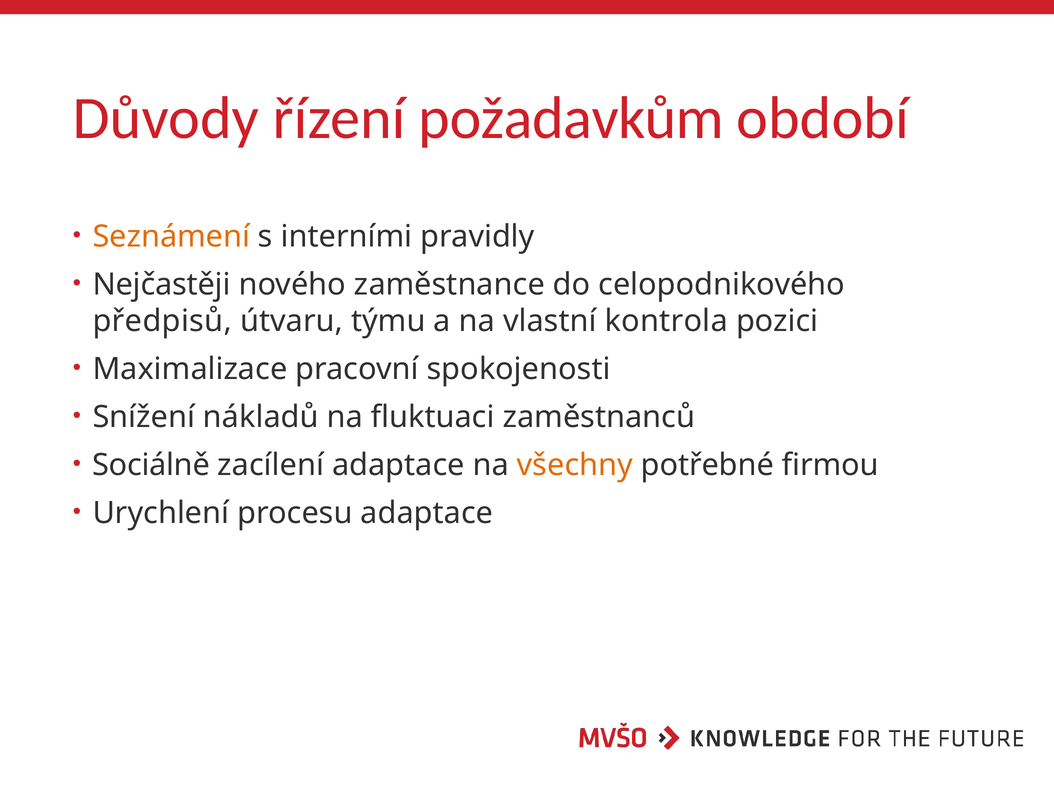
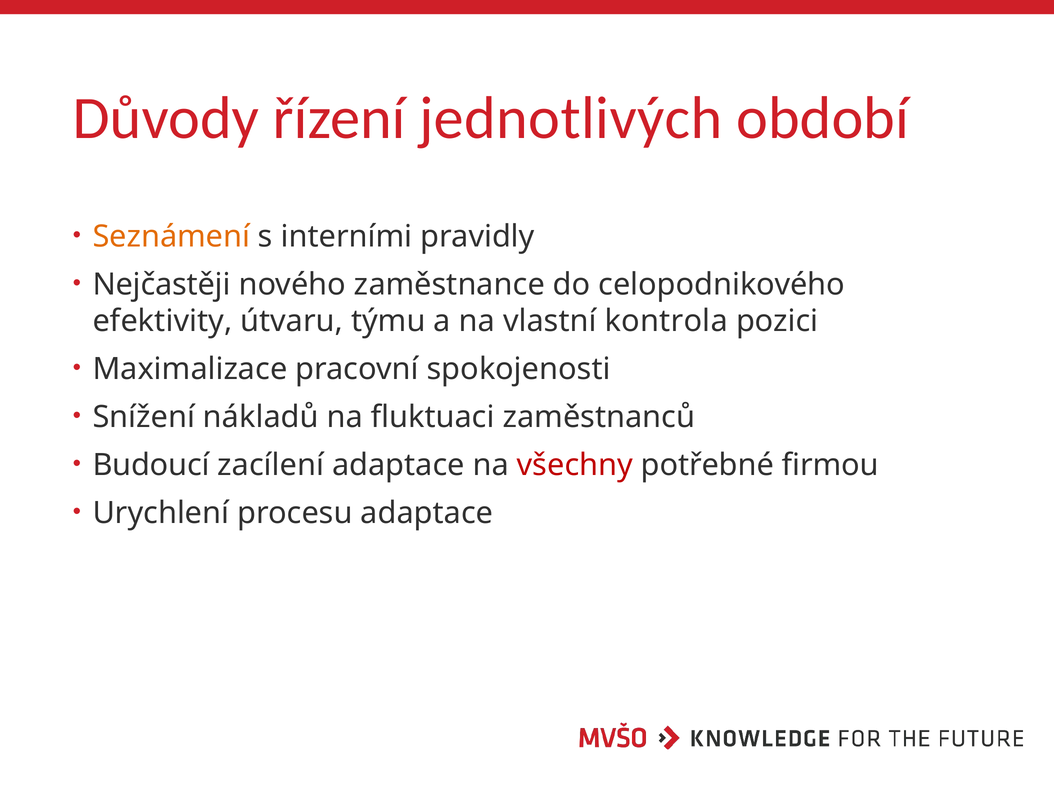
požadavkům: požadavkům -> jednotlivých (571, 118)
předpisů: předpisů -> efektivity (162, 321)
Sociálně: Sociálně -> Budoucí (151, 465)
všechny colour: orange -> red (575, 465)
